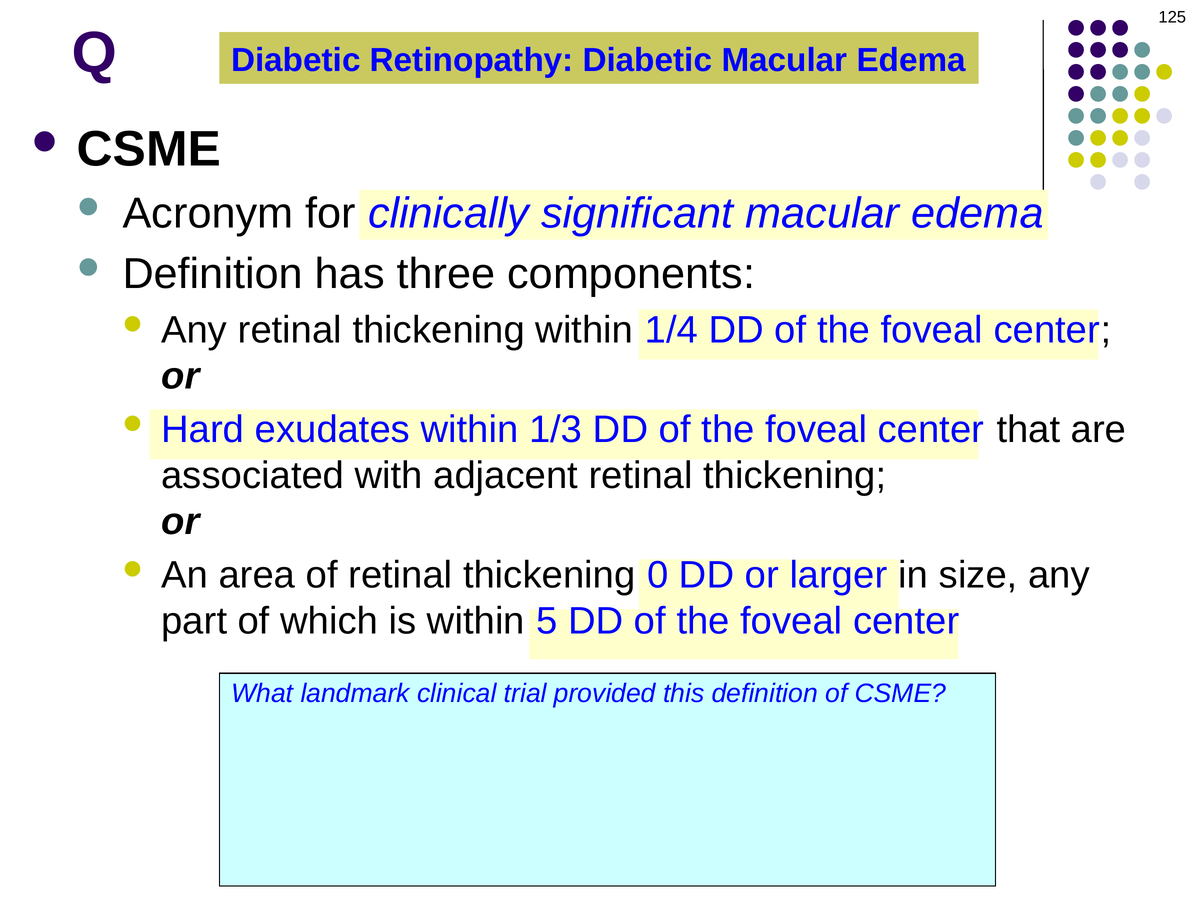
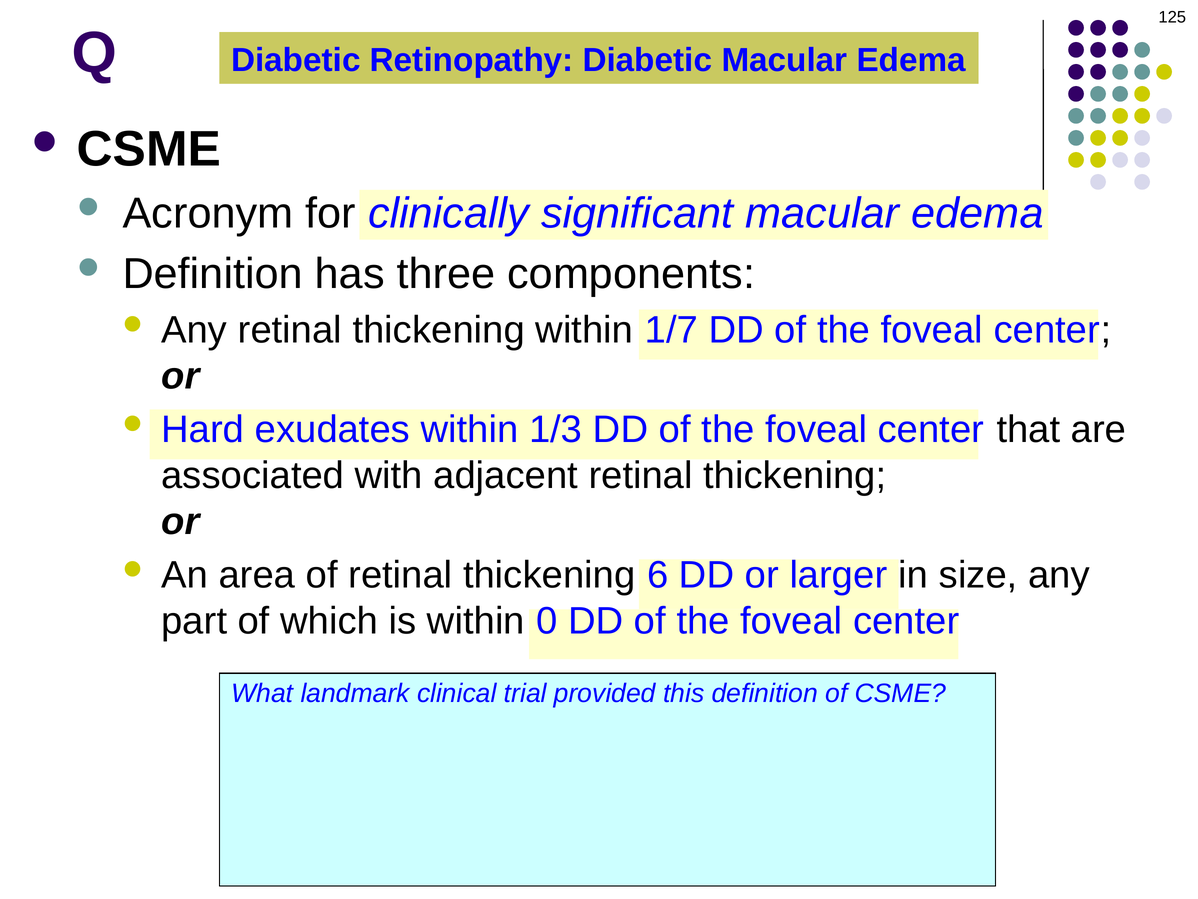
1/4: 1/4 -> 1/7 (671, 330)
0: 0 -> 6 (658, 575)
5: 5 -> 0 (547, 621)
